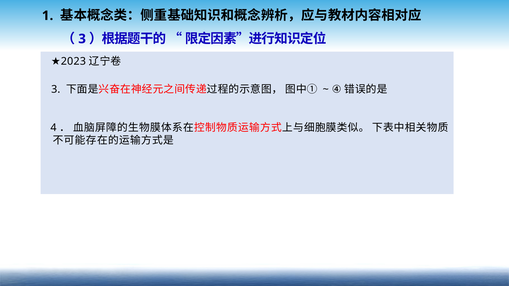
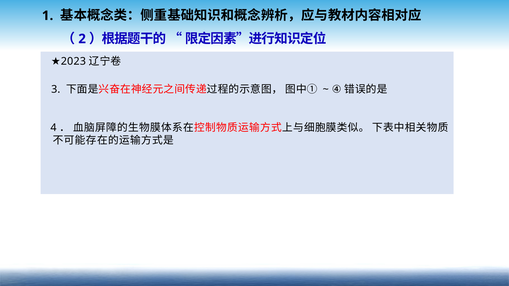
3: 3 -> 2 (82, 39)
